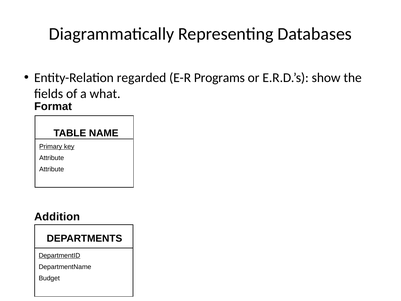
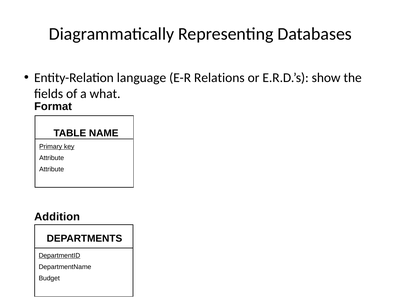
regarded: regarded -> language (142, 78)
Programs: Programs -> Relations (219, 78)
